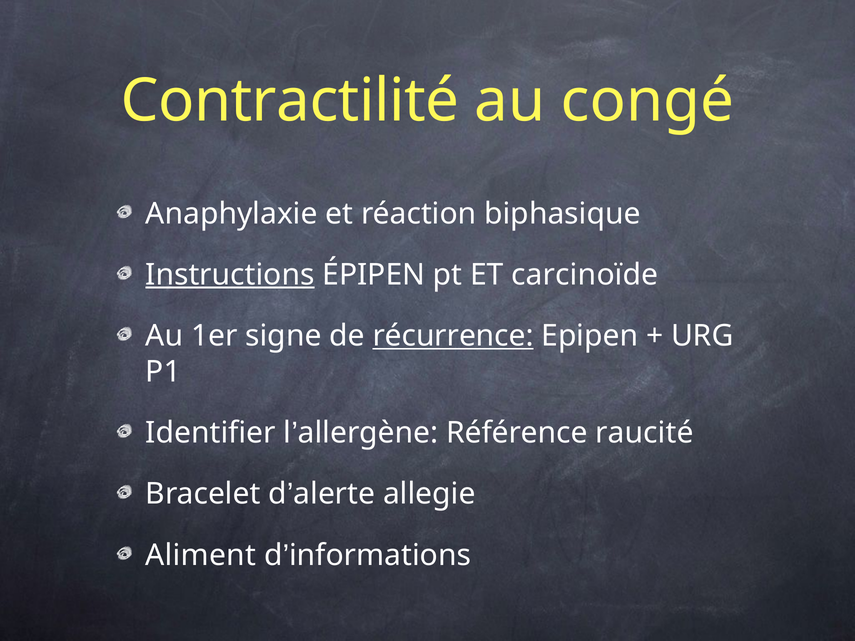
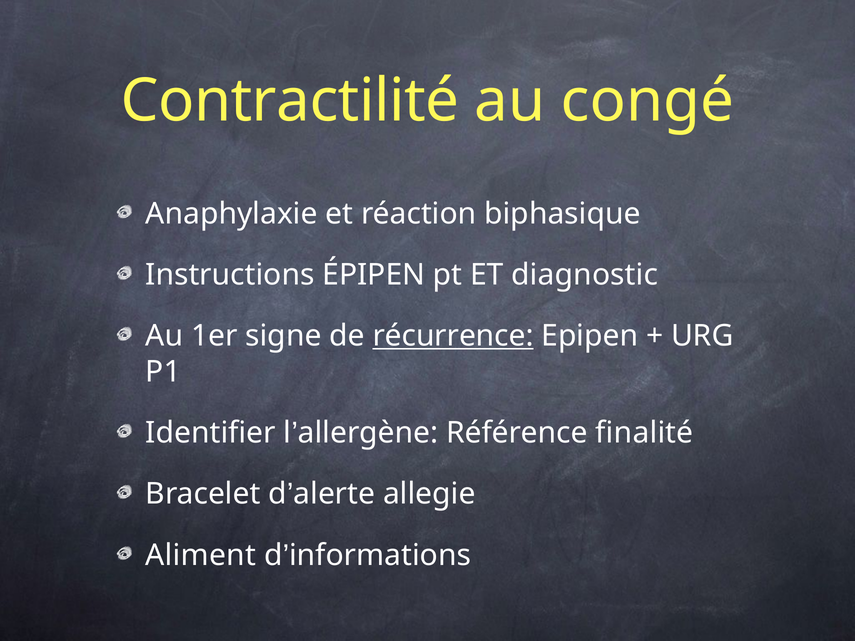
Instructions underline: present -> none (230, 275)
carcinoïde: carcinoïde -> diagnostic (585, 275)
raucité: raucité -> finalité (644, 433)
